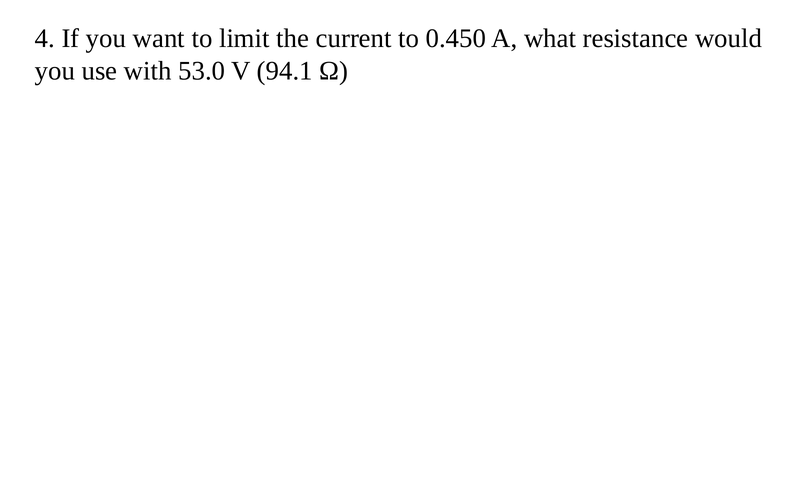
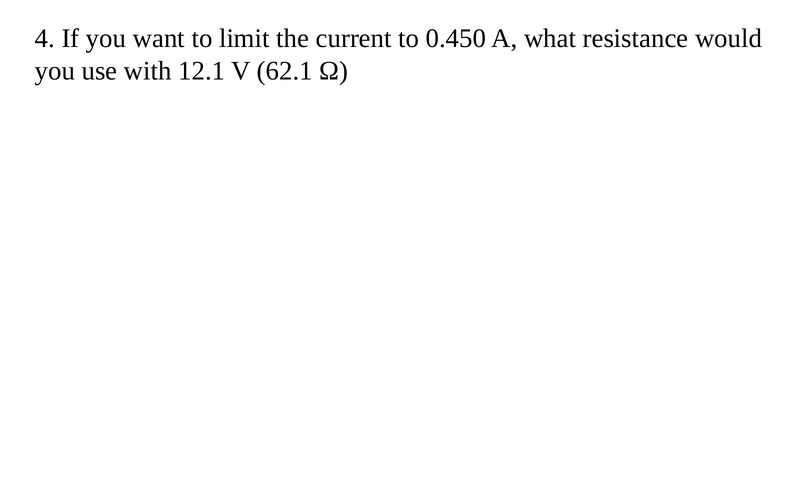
53.0: 53.0 -> 12.1 (202, 71)
94.1: 94.1 -> 62.1 (285, 71)
